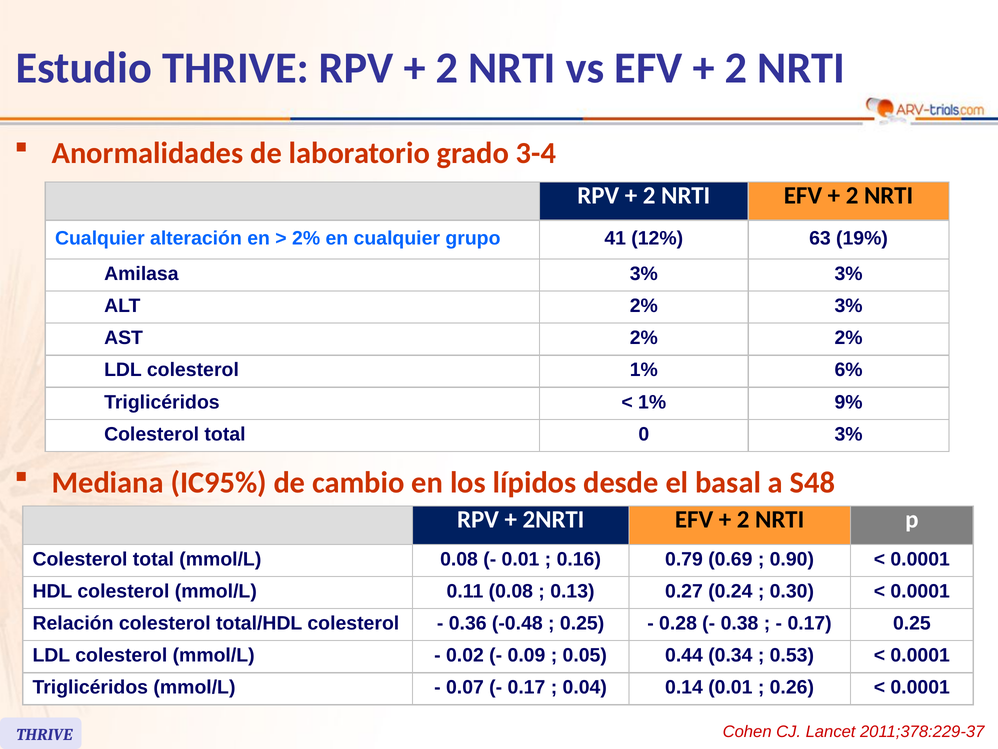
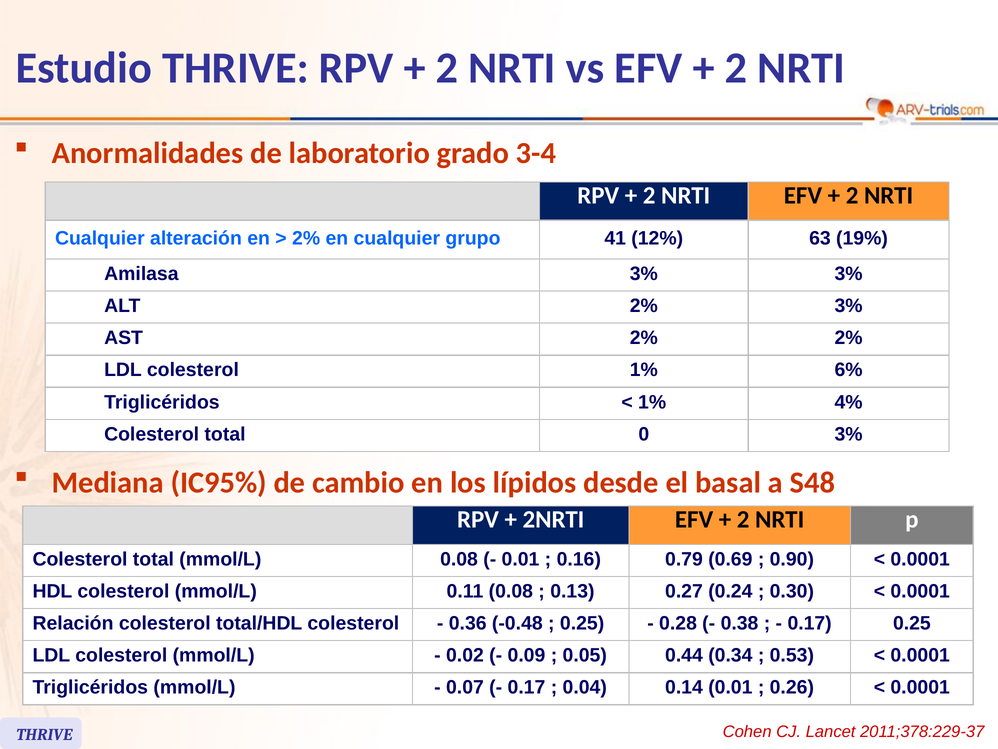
9%: 9% -> 4% (849, 402)
